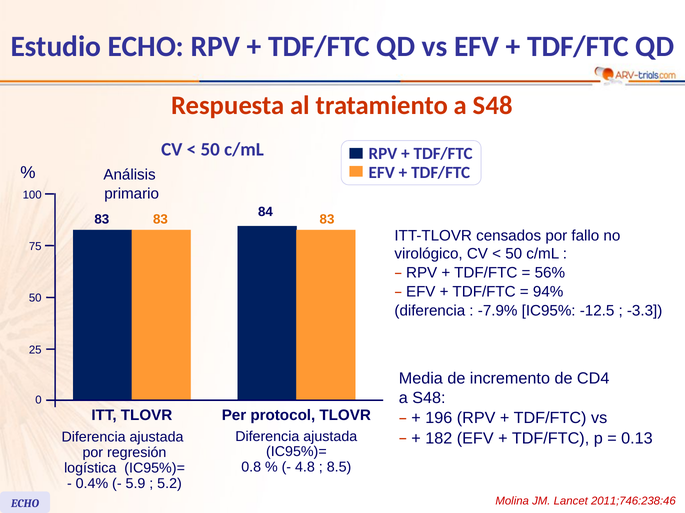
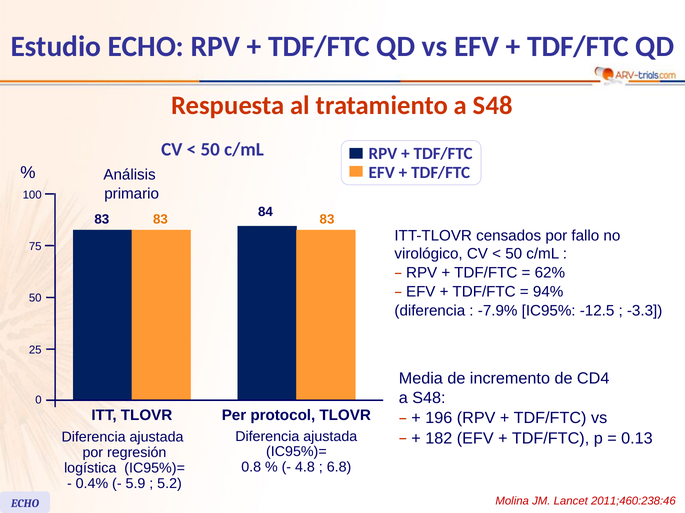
56%: 56% -> 62% (550, 273)
8.5: 8.5 -> 6.8 (339, 468)
2011;746:238:46: 2011;746:238:46 -> 2011;460:238:46 (633, 502)
